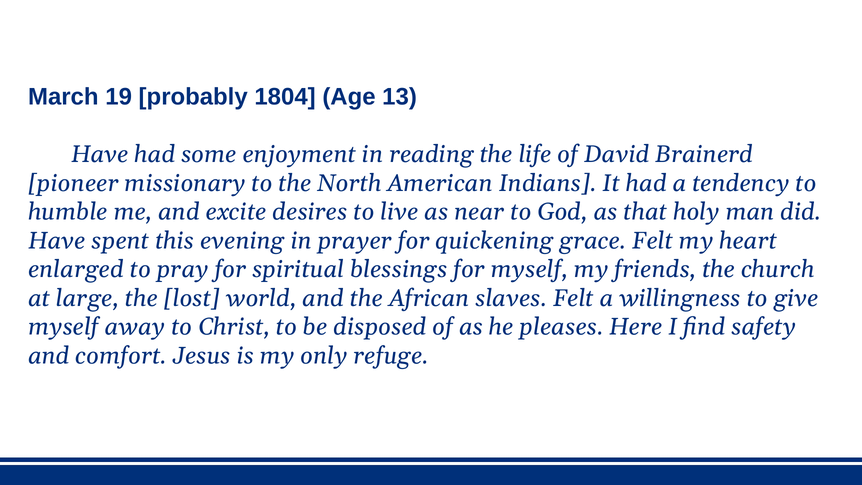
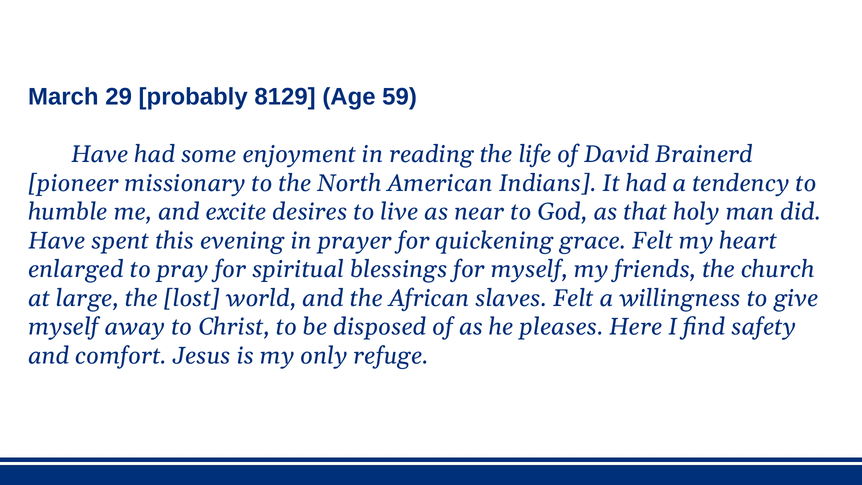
19: 19 -> 29 (119, 97)
1804: 1804 -> 8129 (285, 97)
13: 13 -> 59 (400, 97)
